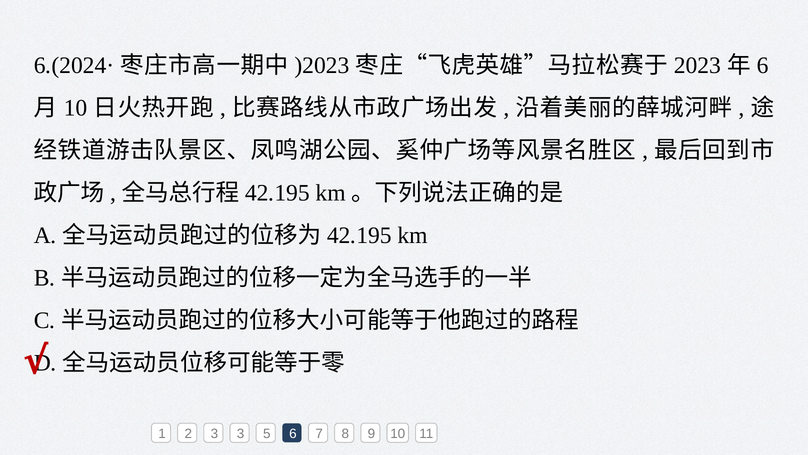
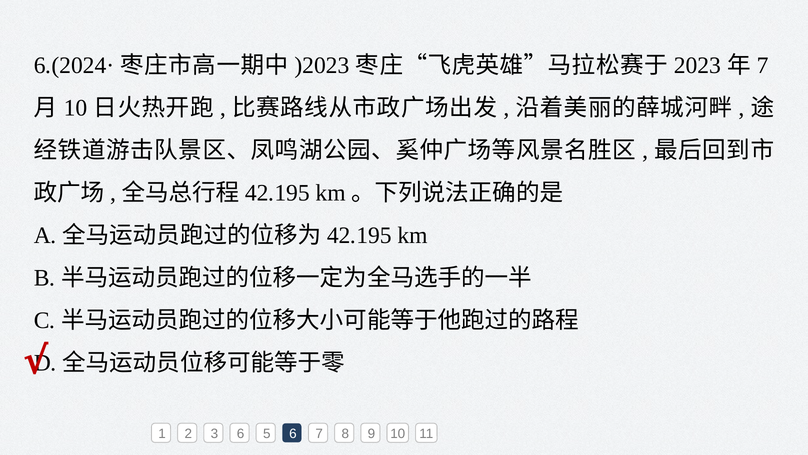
6: 6 -> 7 (763, 66)
3 3: 3 -> 6 (241, 433)
